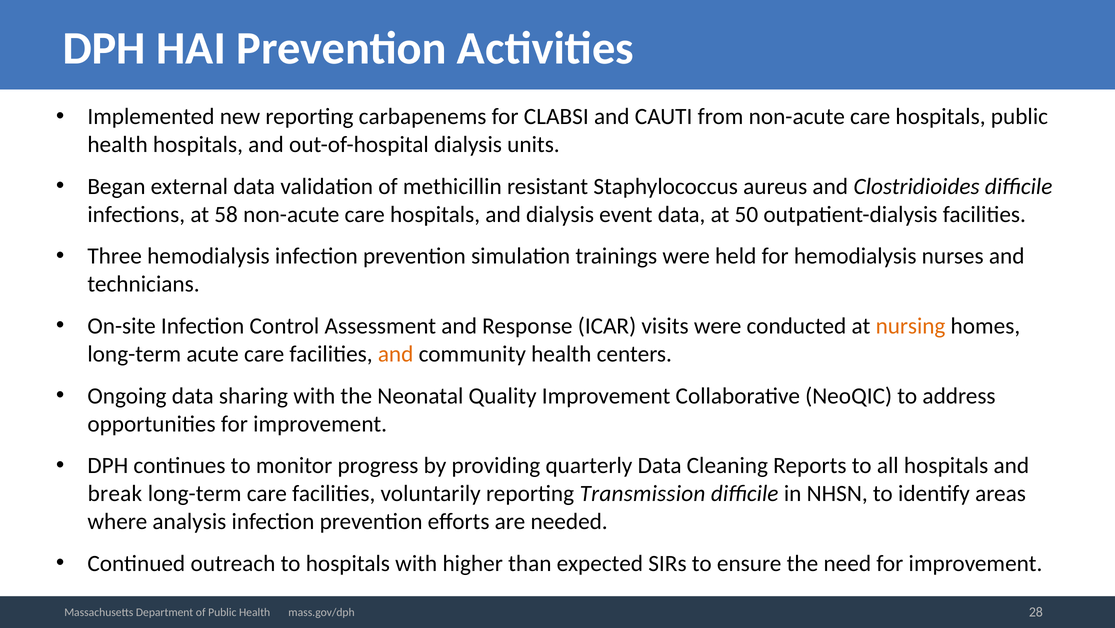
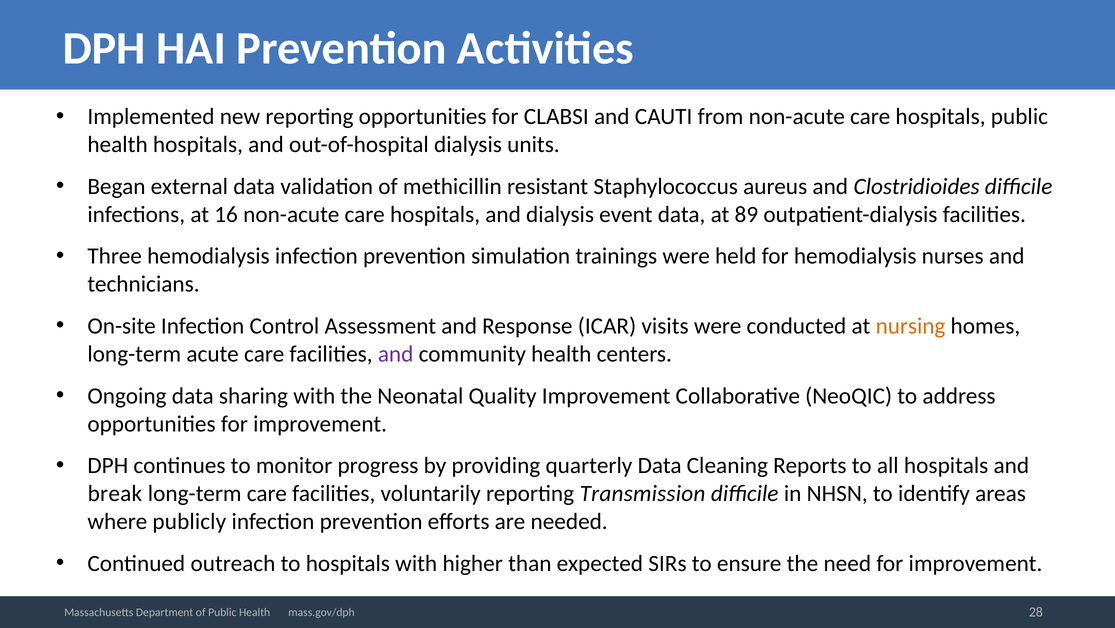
reporting carbapenems: carbapenems -> opportunities (423, 117)
58: 58 -> 16 (226, 214)
50: 50 -> 89 (746, 214)
and colour: orange -> purple (396, 354)
analysis: analysis -> publicly (189, 521)
